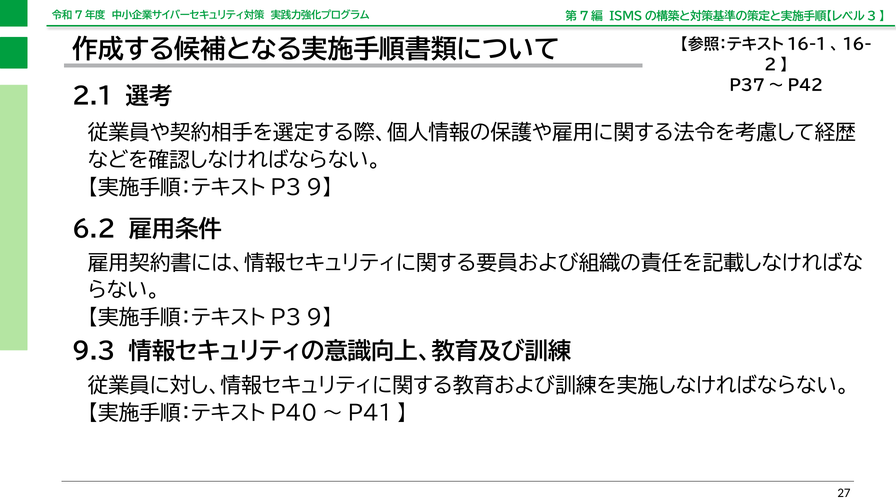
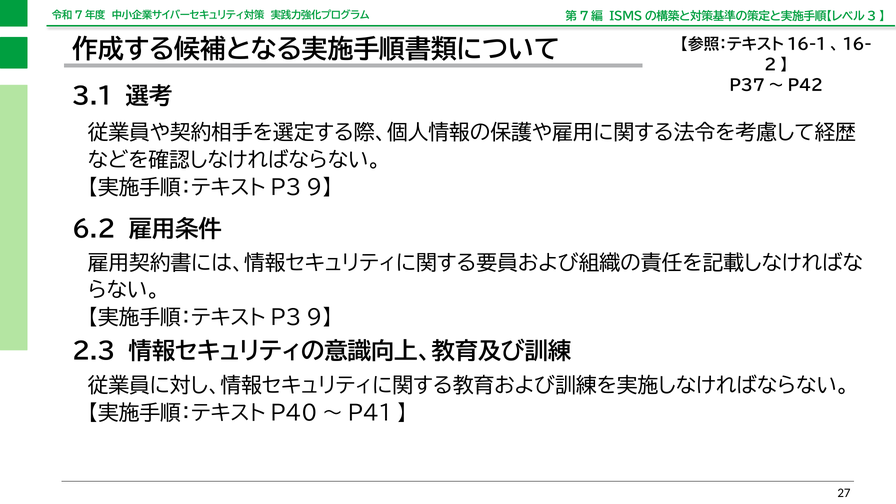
2.1: 2.1 -> 3.1 (92, 97)
9.3: 9.3 -> 2.3 (94, 352)
